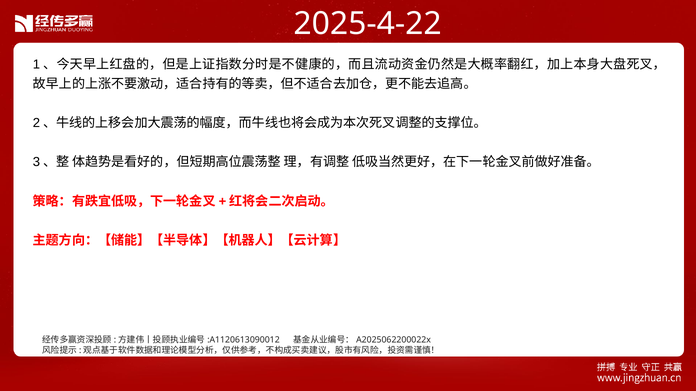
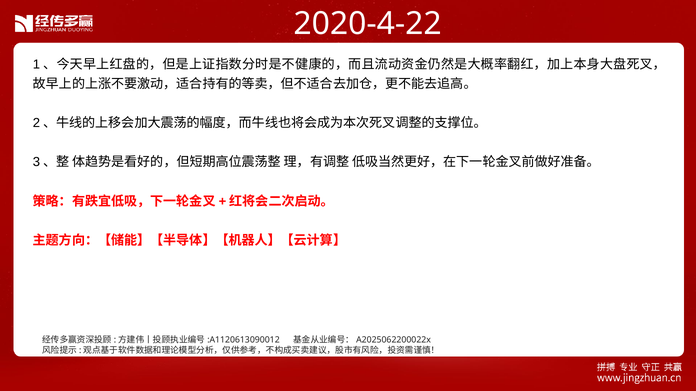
2025-4-22: 2025-4-22 -> 2020-4-22 (368, 24)
